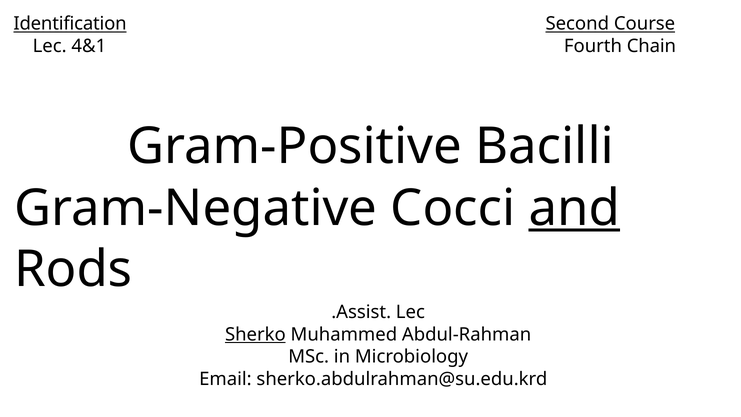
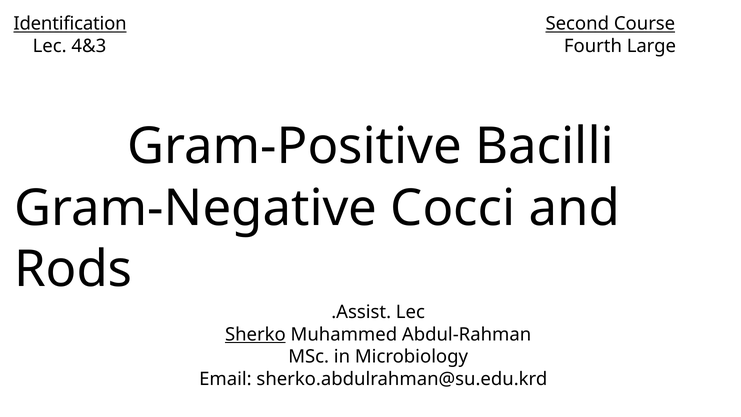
4&1: 4&1 -> 4&3 (89, 46)
Chain: Chain -> Large (651, 46)
and underline: present -> none (574, 208)
